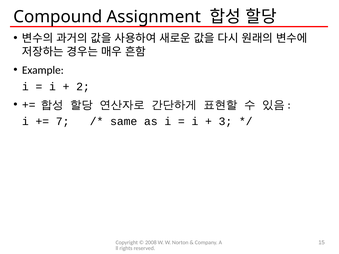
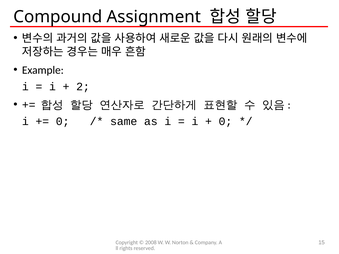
7: 7 -> 0 (63, 121)
3: 3 -> 0 (225, 121)
